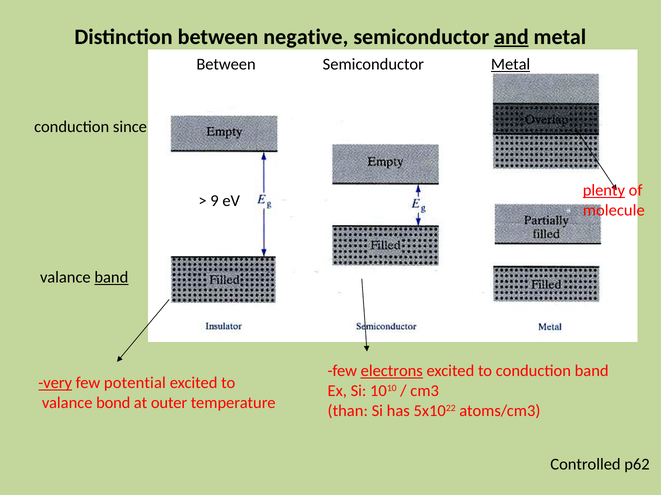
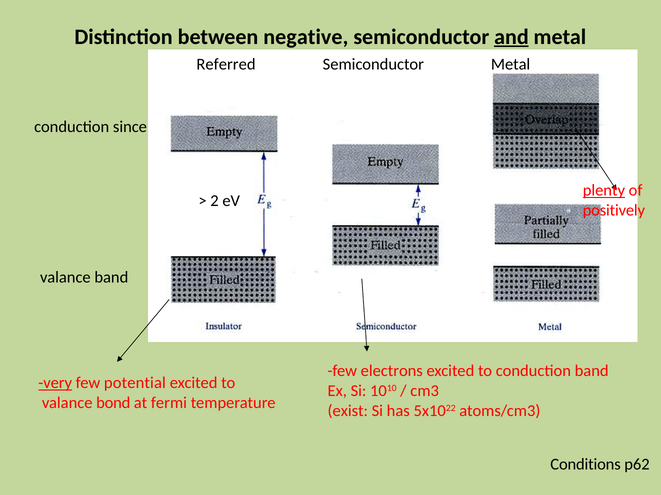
Between: Between -> Referred (226, 64)
Metal underline: present -> none (511, 64)
9: 9 -> 2 (214, 201)
molecule: molecule -> positively (614, 211)
band underline: present -> none (111, 278)
electrons underline: present -> none (392, 372)
outer: outer -> fermi (169, 403)
than: than -> exist (348, 411)
Controlled: Controlled -> Conditions (586, 465)
